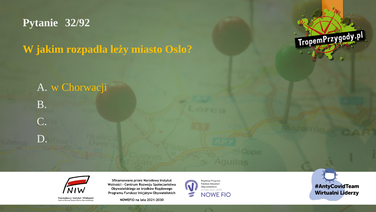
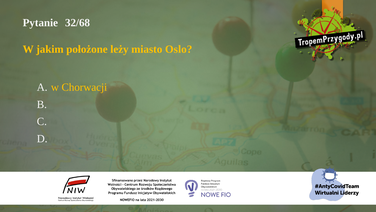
32/92: 32/92 -> 32/68 (78, 23)
rozpadła: rozpadła -> położone (87, 49)
